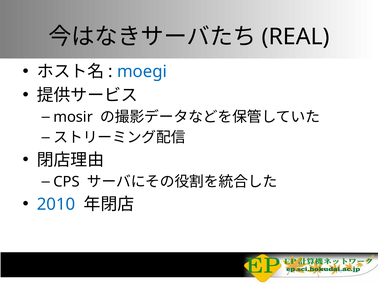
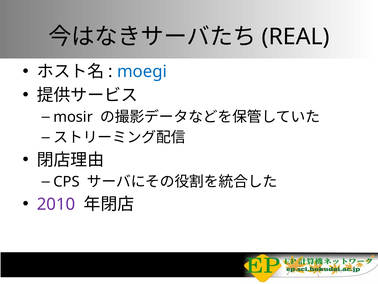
2010 colour: blue -> purple (56, 204)
